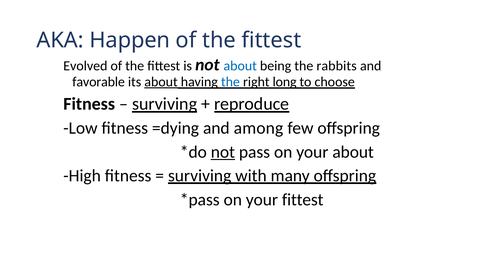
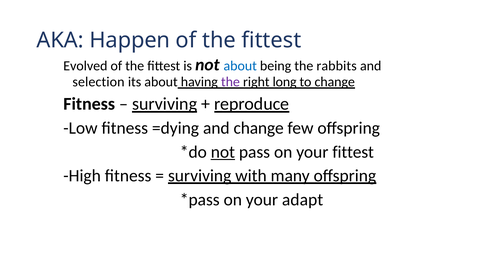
favorable: favorable -> selection (98, 82)
about underline: present -> none (161, 82)
the colour: blue -> purple (230, 82)
to choose: choose -> change (335, 82)
and among: among -> change (259, 128)
your about: about -> fittest (353, 152)
your fittest: fittest -> adapt (303, 200)
